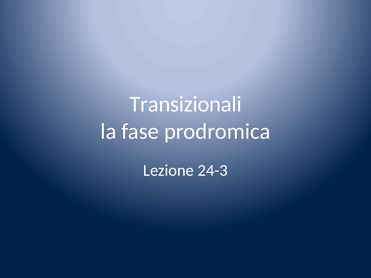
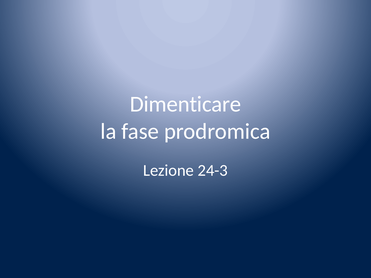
Transizionali: Transizionali -> Dimenticare (186, 104)
